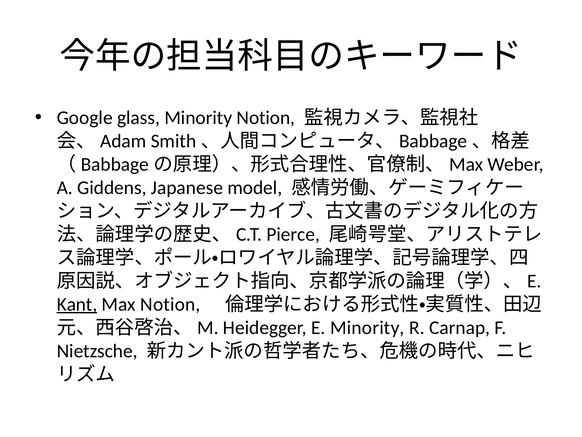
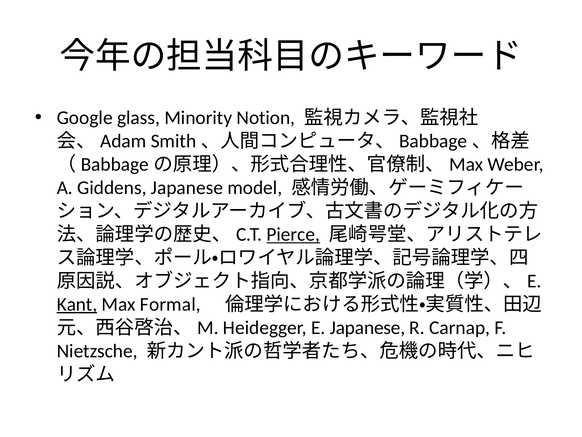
Pierce underline: none -> present (293, 234)
Max Notion: Notion -> Formal (170, 304)
E Minority: Minority -> Japanese (368, 327)
